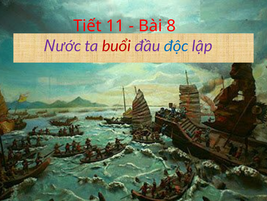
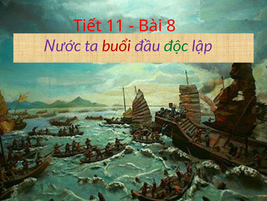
độc colour: blue -> green (176, 46)
